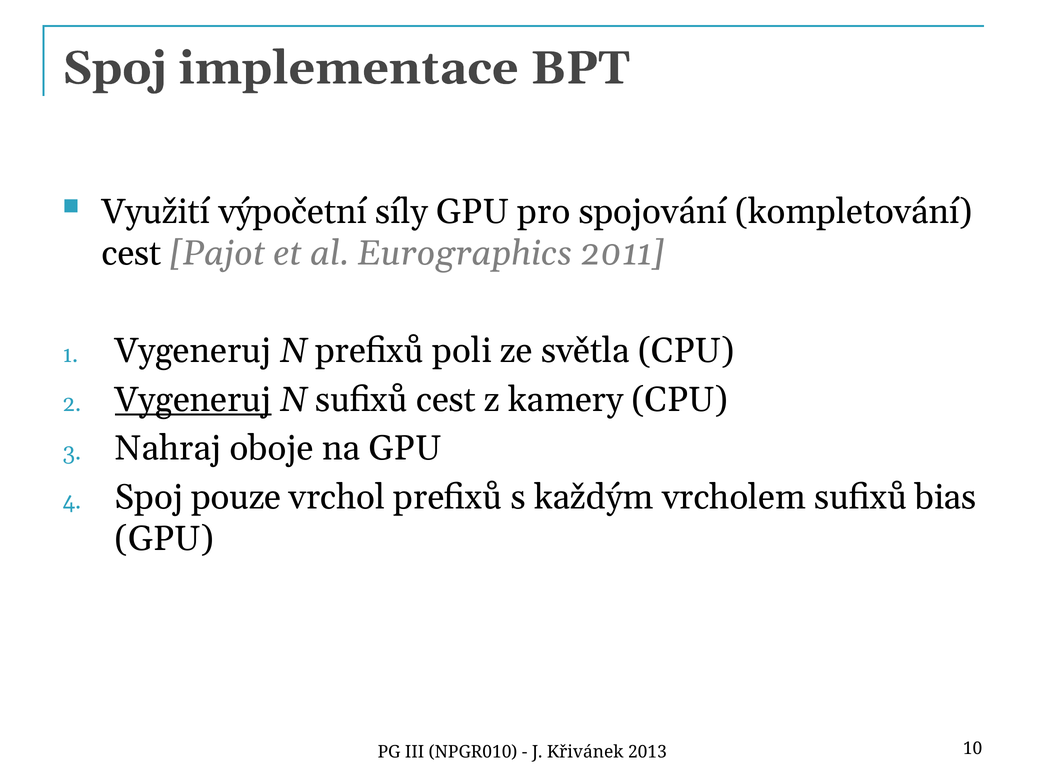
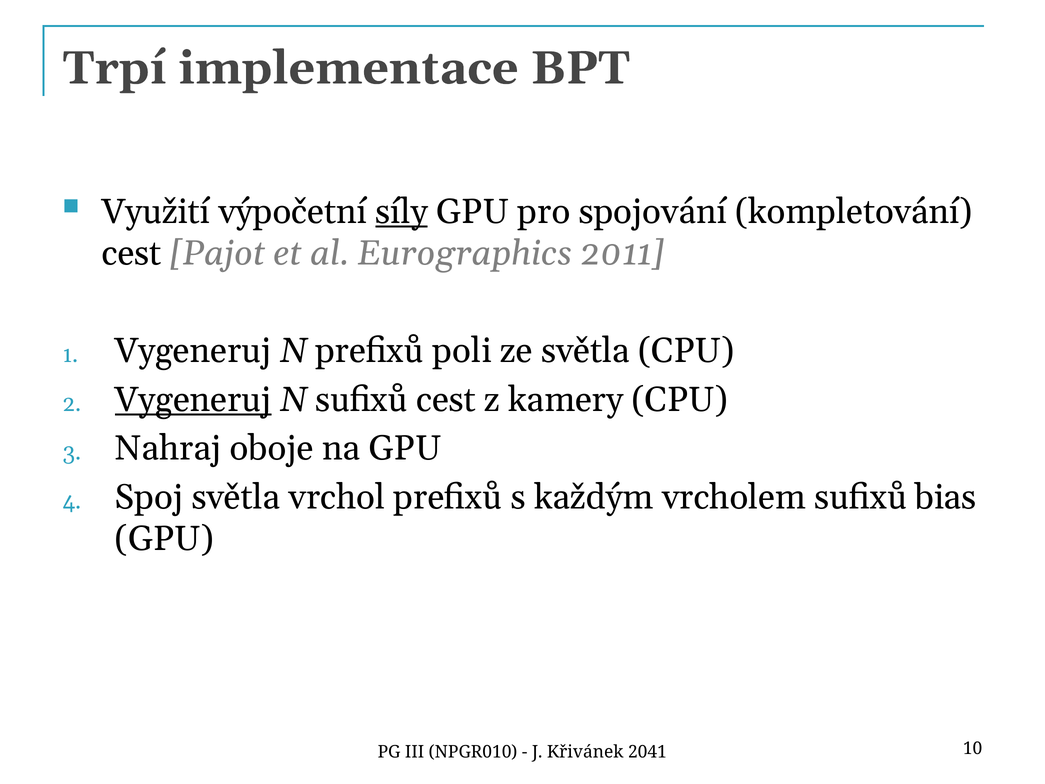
Spoj: Spoj -> Trpí (114, 68)
síly underline: none -> present (402, 211)
Spoj pouze: pouze -> světla (236, 497)
2013: 2013 -> 2041 (647, 752)
